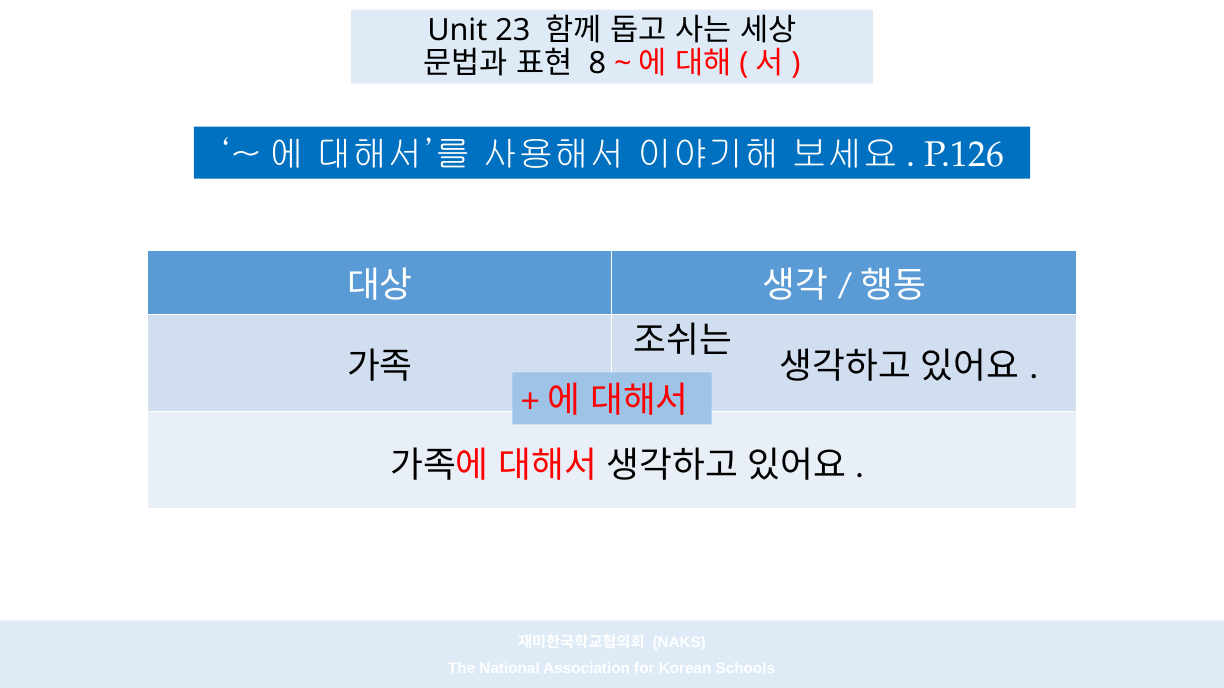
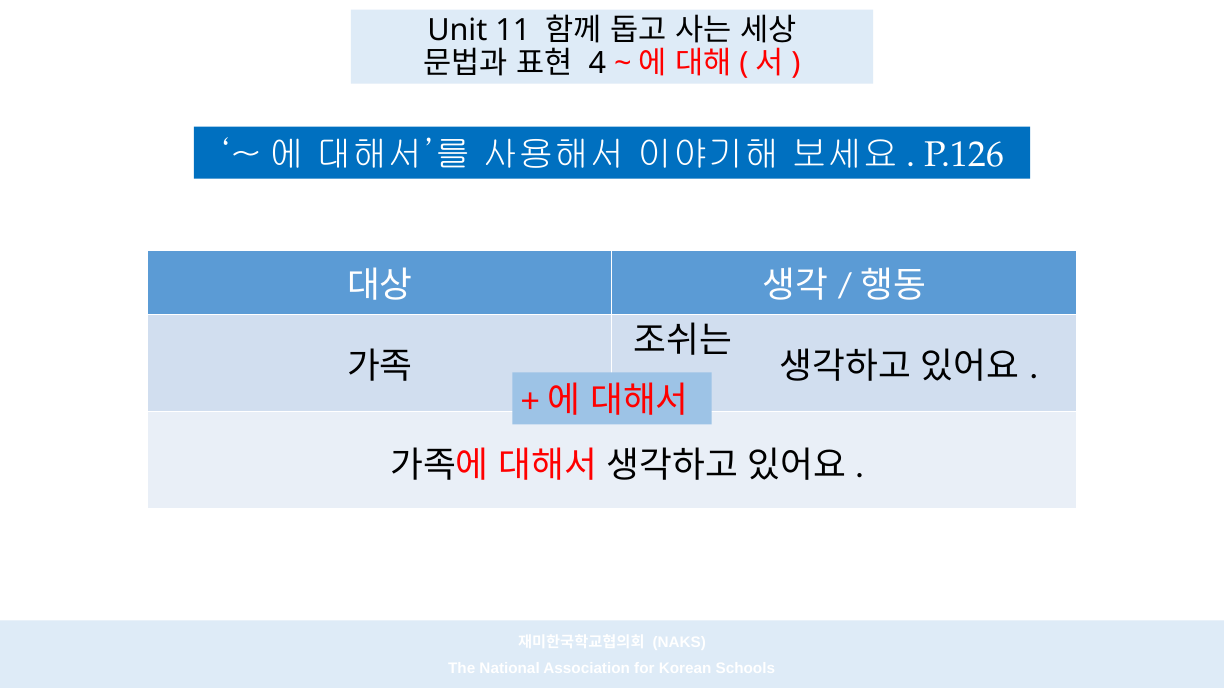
23: 23 -> 11 (513, 30)
8: 8 -> 4 (597, 63)
